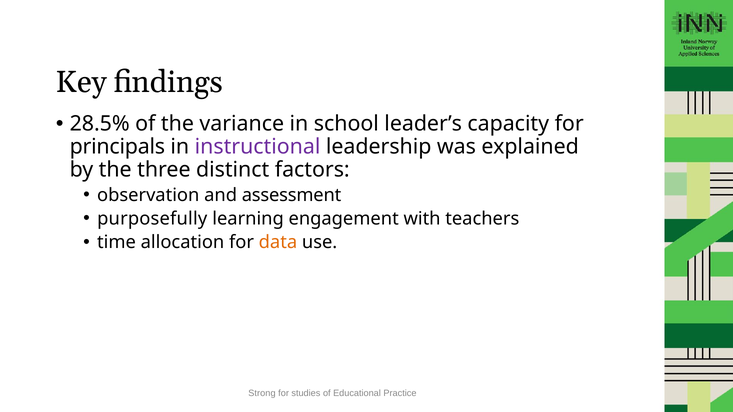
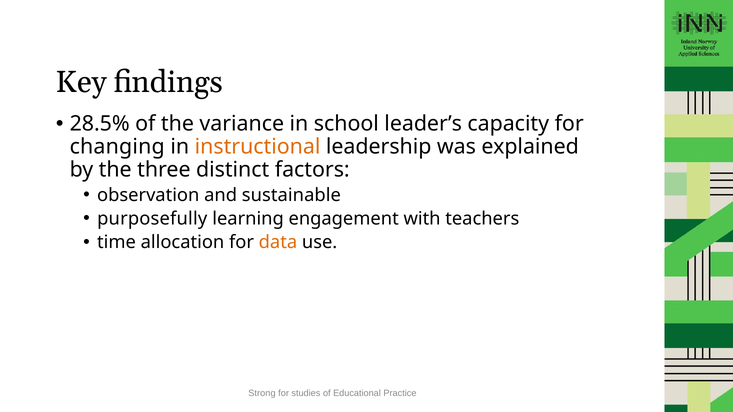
principals: principals -> changing (117, 147)
instructional colour: purple -> orange (258, 147)
assessment: assessment -> sustainable (291, 195)
